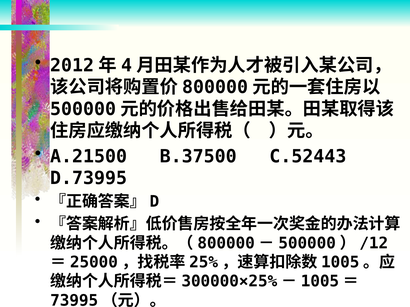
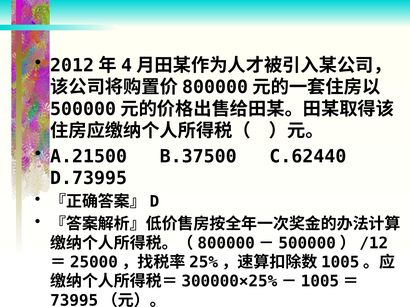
C.52443: C.52443 -> C.62440 (308, 157)
